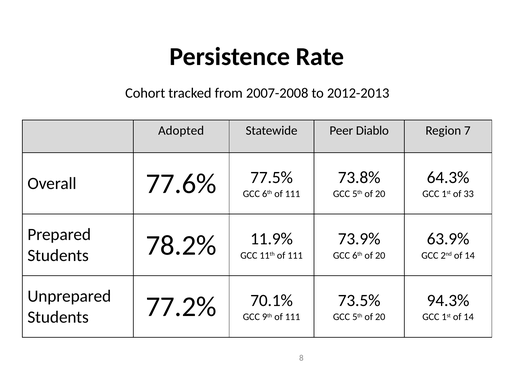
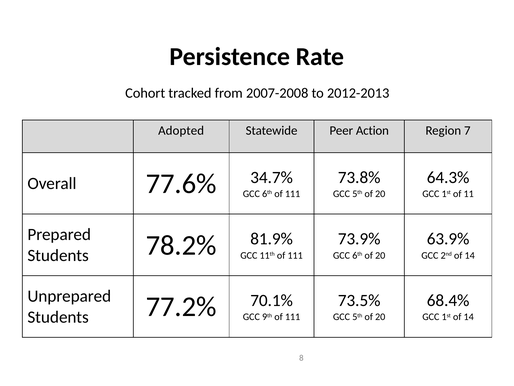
Diablo: Diablo -> Action (372, 130)
77.5%: 77.5% -> 34.7% (272, 177)
33: 33 -> 11 (469, 194)
11.9%: 11.9% -> 81.9% (272, 239)
94.3%: 94.3% -> 68.4% (448, 300)
